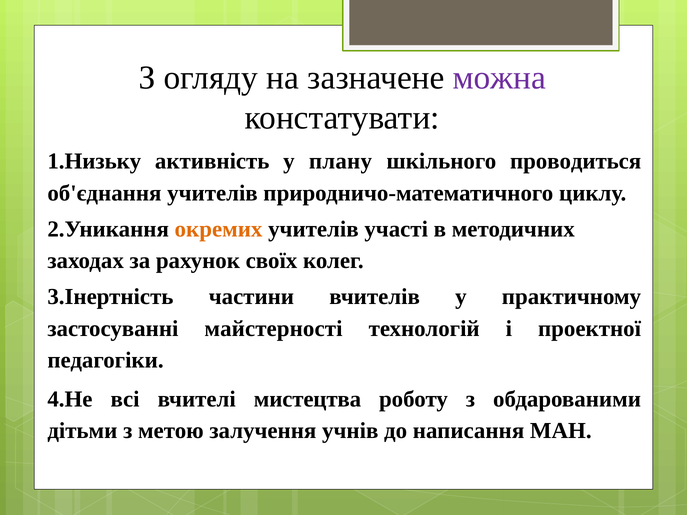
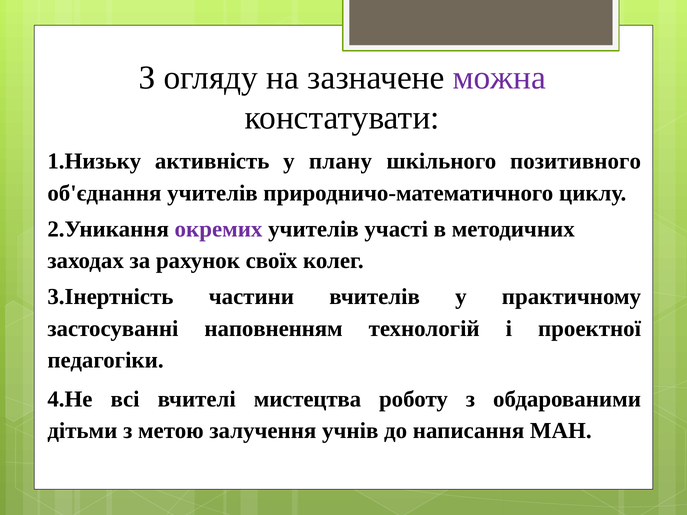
проводиться: проводиться -> позитивного (576, 162)
окремих colour: orange -> purple (219, 229)
майстерності: майстерності -> наповненням (274, 329)
